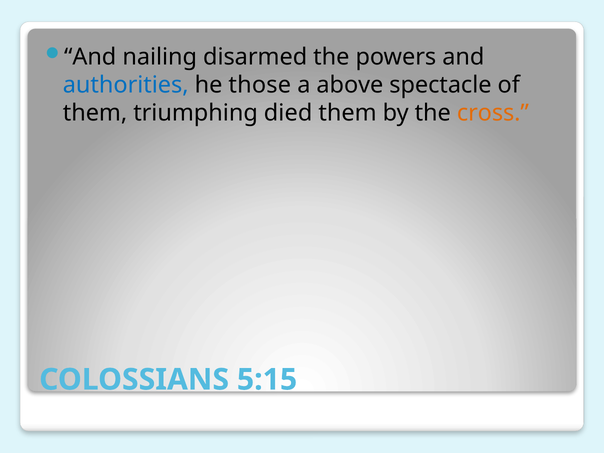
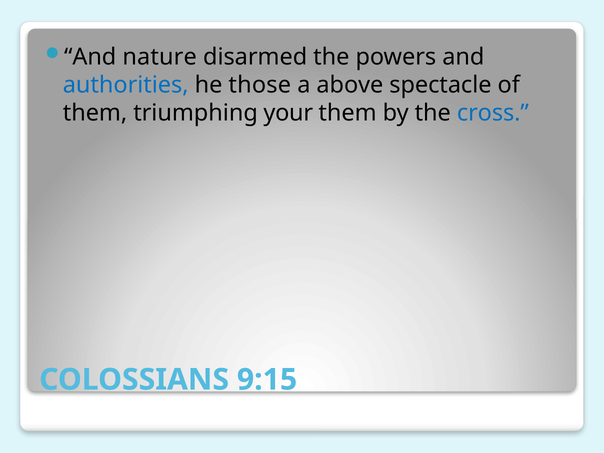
nailing: nailing -> nature (160, 57)
died: died -> your (288, 113)
cross colour: orange -> blue (493, 113)
5:15: 5:15 -> 9:15 (267, 380)
